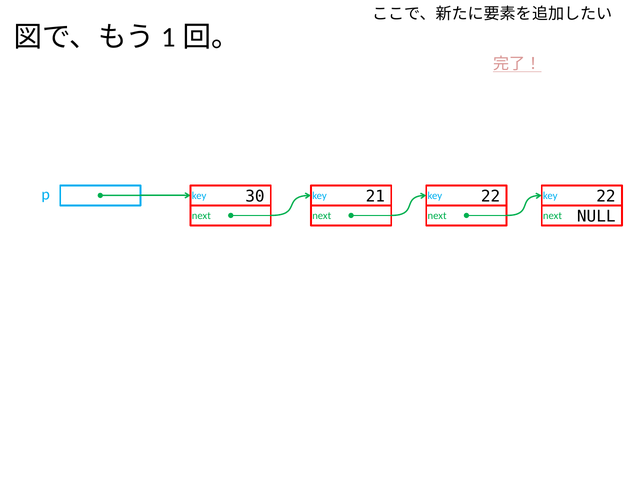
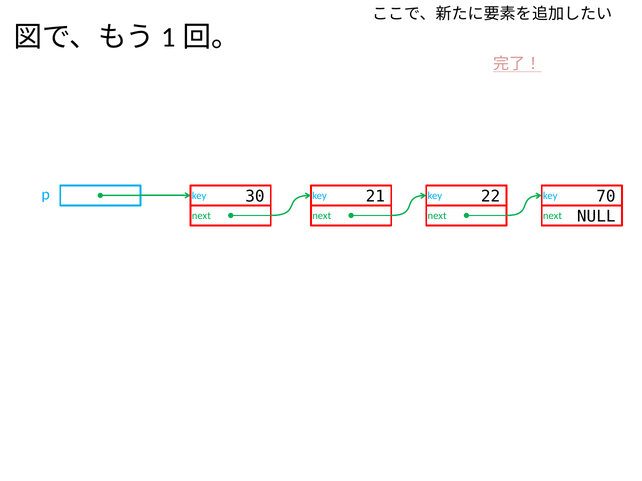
21 22: 22 -> 70 (606, 197)
